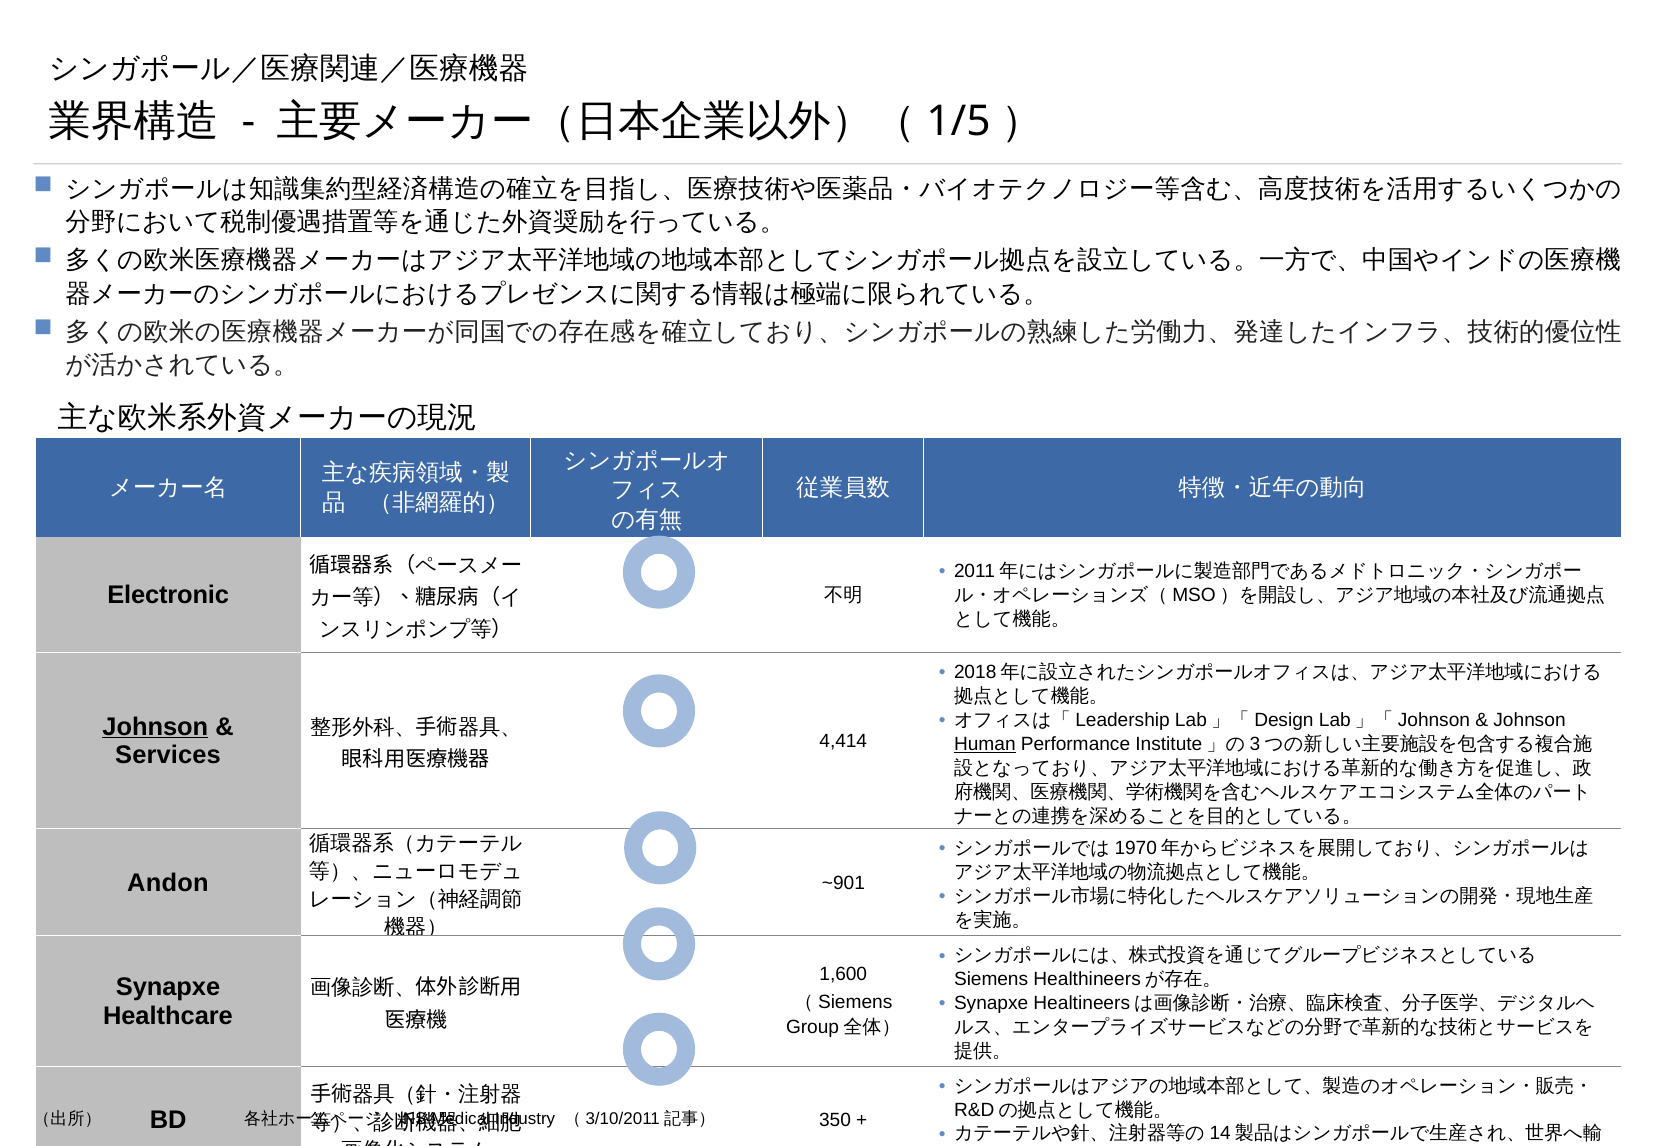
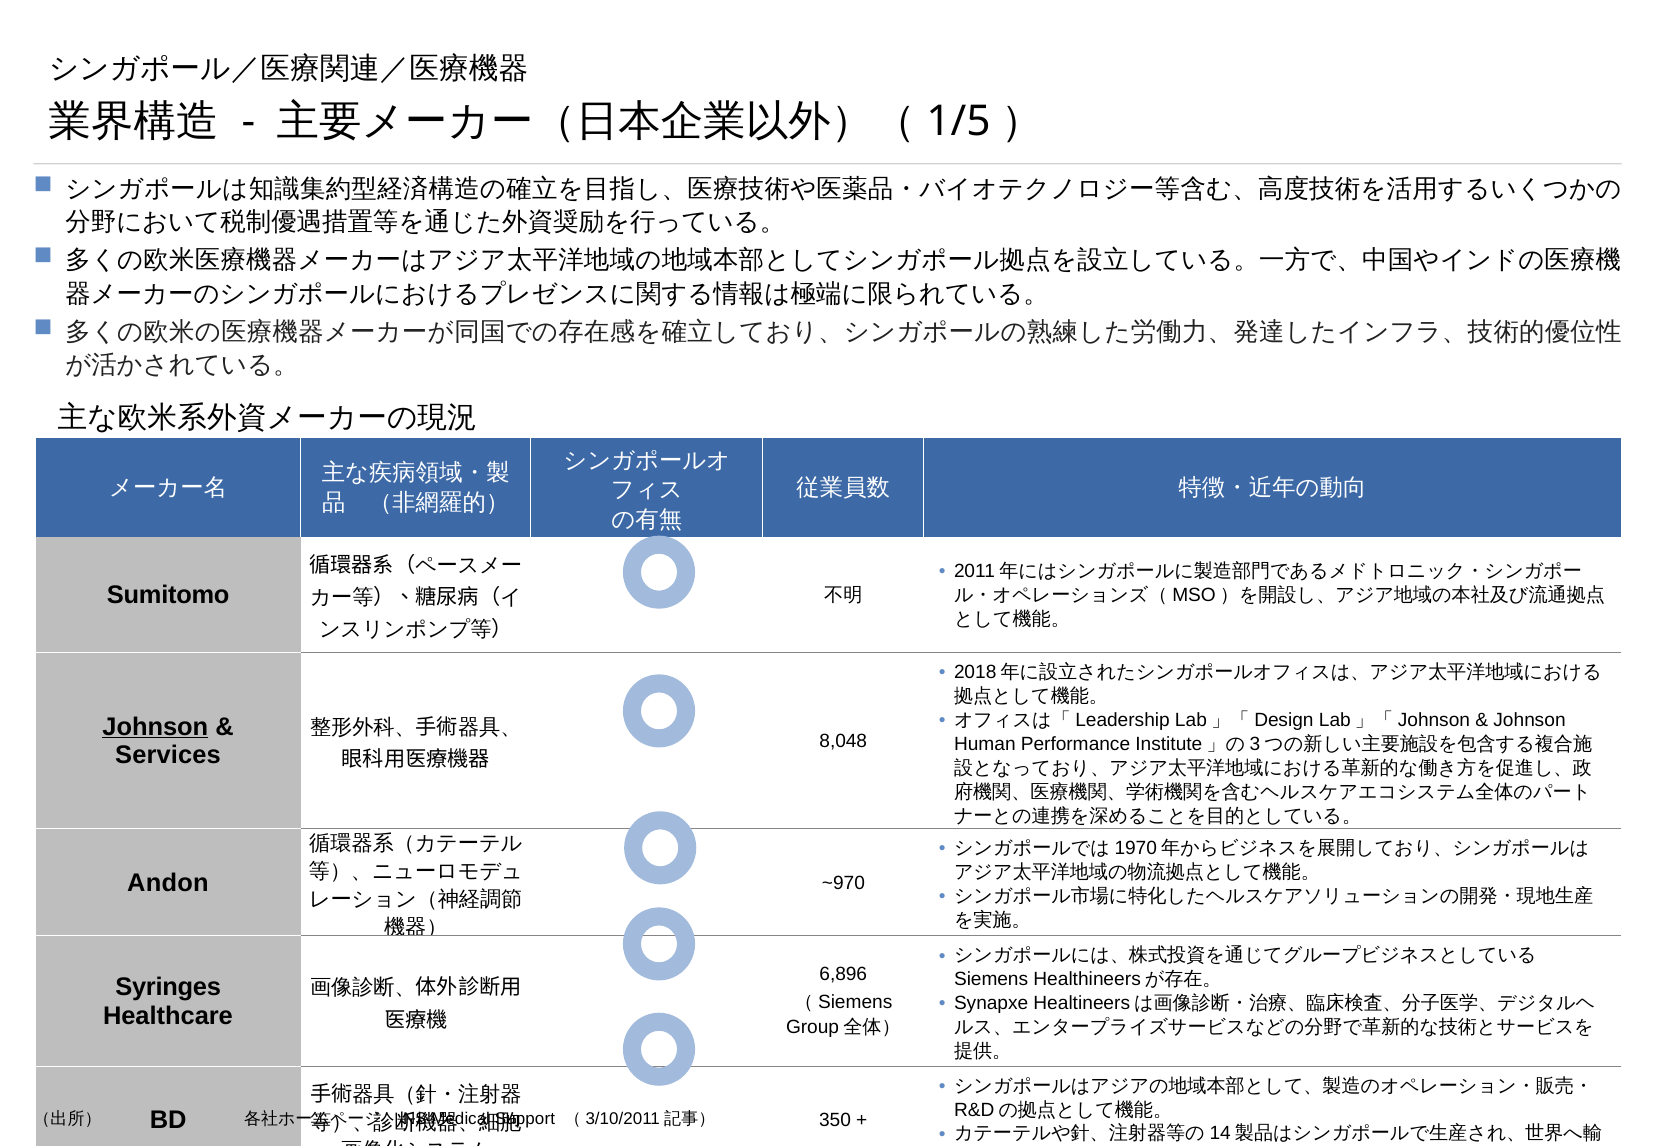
Electronic: Electronic -> Sumitomo (168, 595)
4,414: 4,414 -> 8,048 (843, 741)
Human underline: present -> none (985, 744)
~901: ~901 -> ~970 (843, 883)
1,600: 1,600 -> 6,896 (843, 974)
Synapxe: Synapxe -> Syringes (168, 987)
Industry: Industry -> Support (525, 1118)
